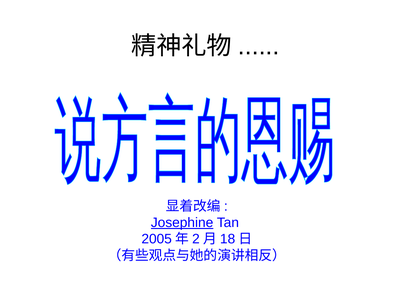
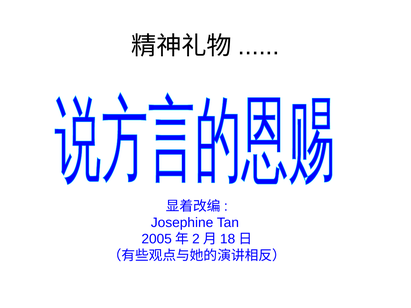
Josephine underline: present -> none (182, 223)
